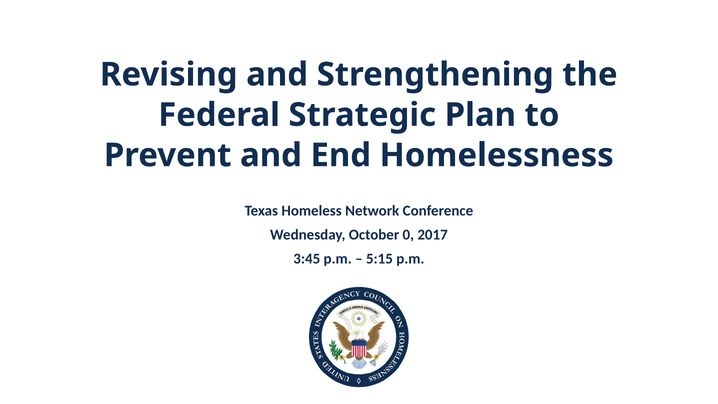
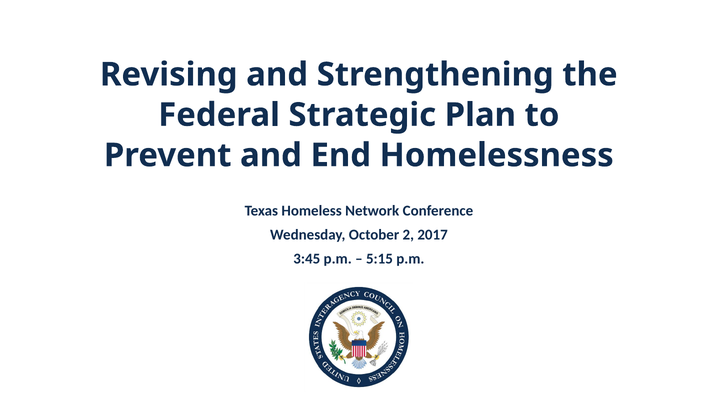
0: 0 -> 2 (408, 235)
